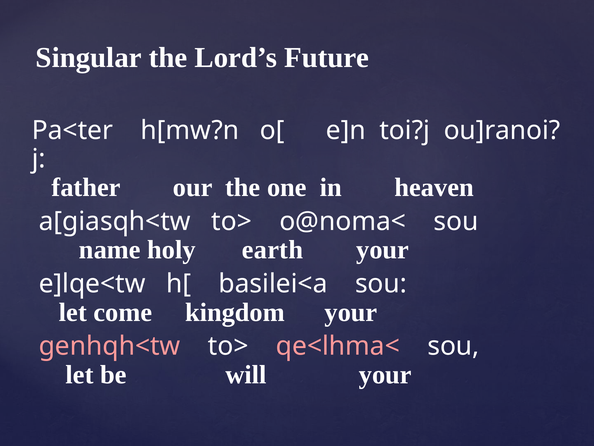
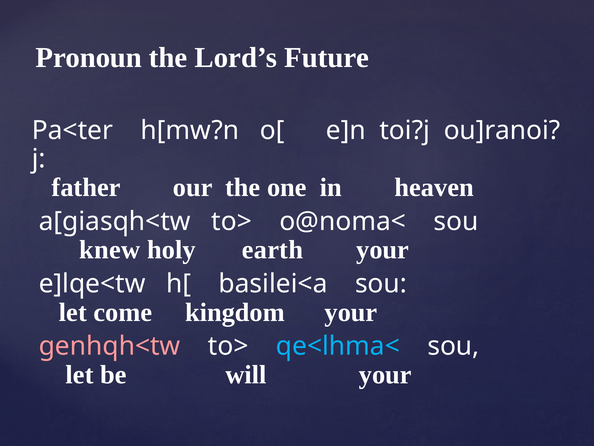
Singular: Singular -> Pronoun (89, 58)
name: name -> knew (110, 250)
qe<lhma< colour: pink -> light blue (338, 346)
